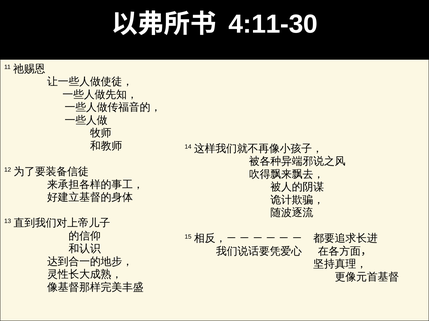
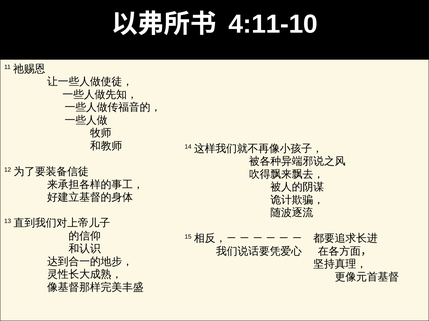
4:11-30: 4:11-30 -> 4:11-10 (273, 24)
